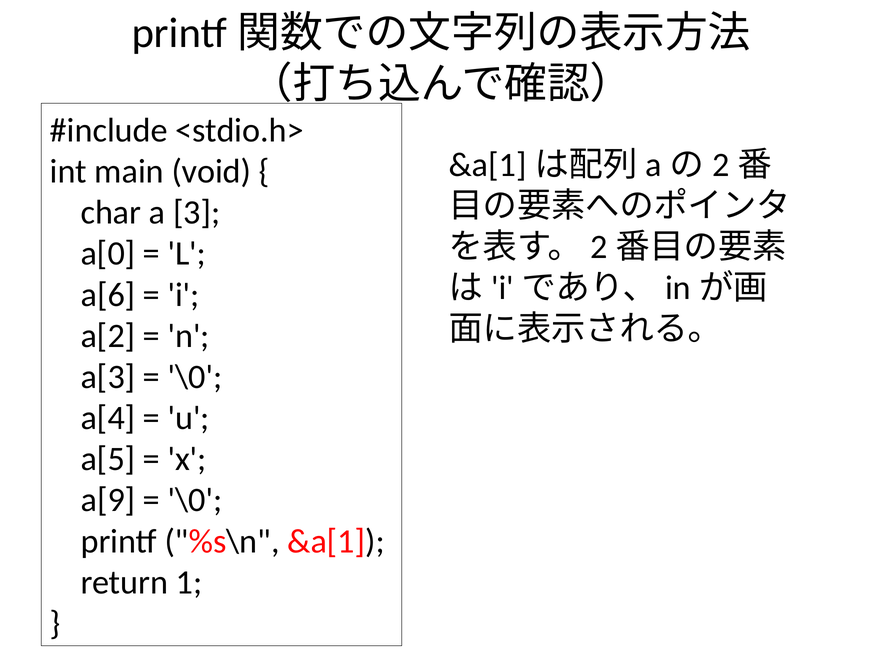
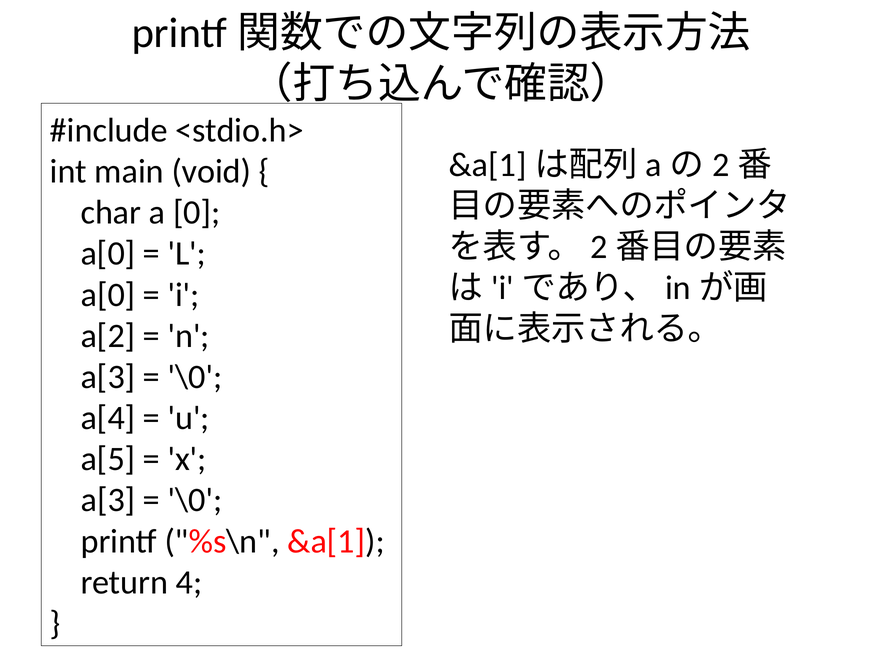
3: 3 -> 0 (197, 213)
a[6: a[6 -> a[0 (108, 295)
a[9: a[9 -> a[3 (108, 500)
1: 1 -> 4 (189, 582)
